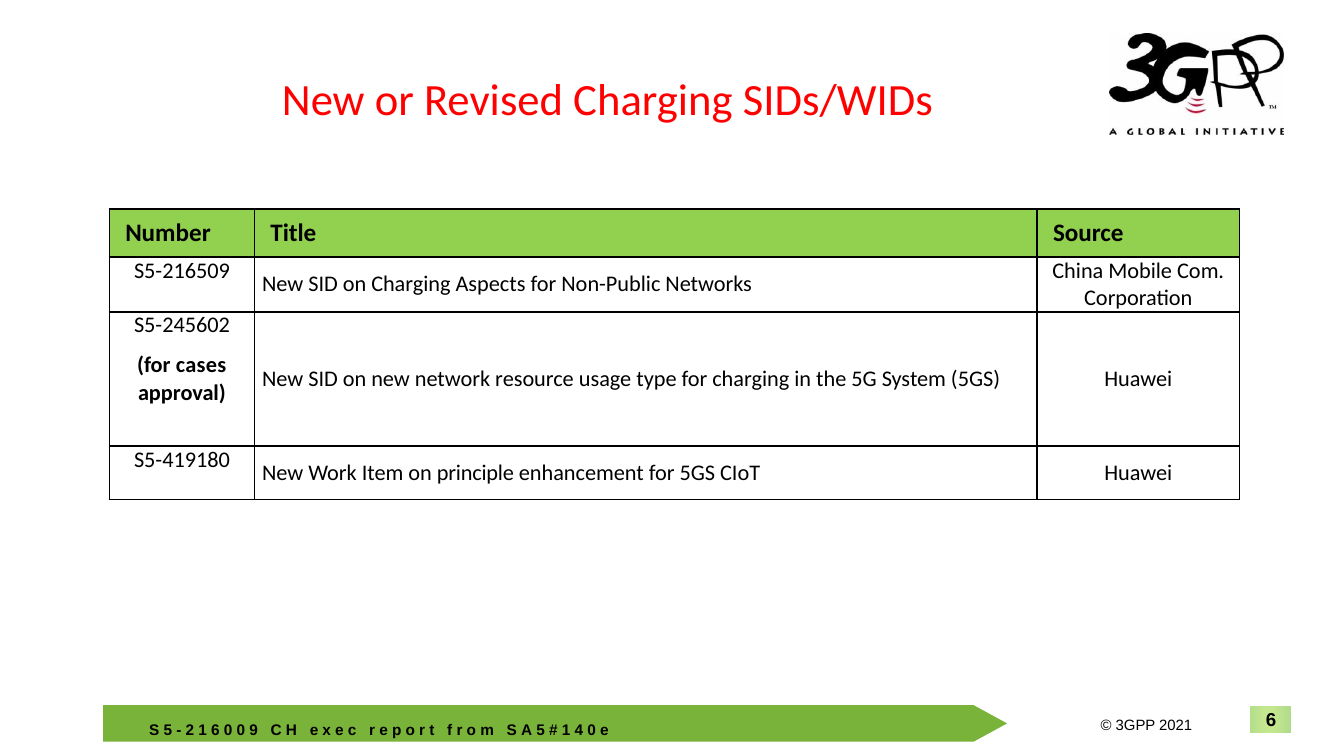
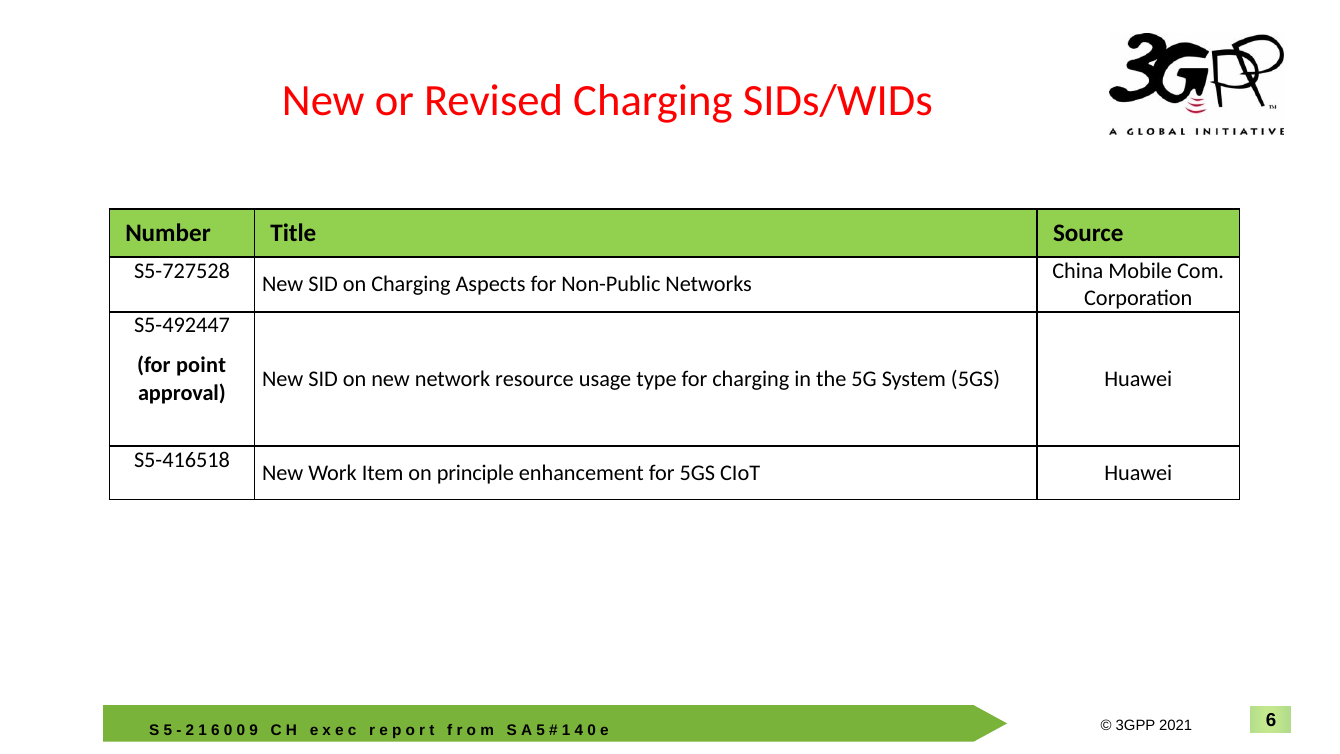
S5-216509: S5-216509 -> S5-727528 (182, 271)
S5-245602: S5-245602 -> S5-492447 (182, 325)
cases: cases -> point (201, 365)
S5-419180: S5-419180 -> S5-416518 (182, 460)
